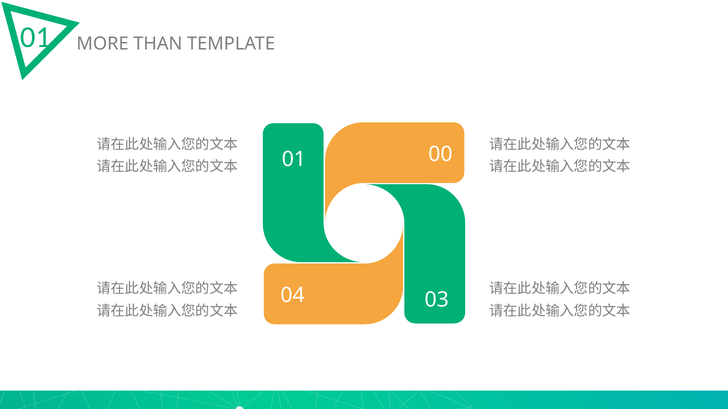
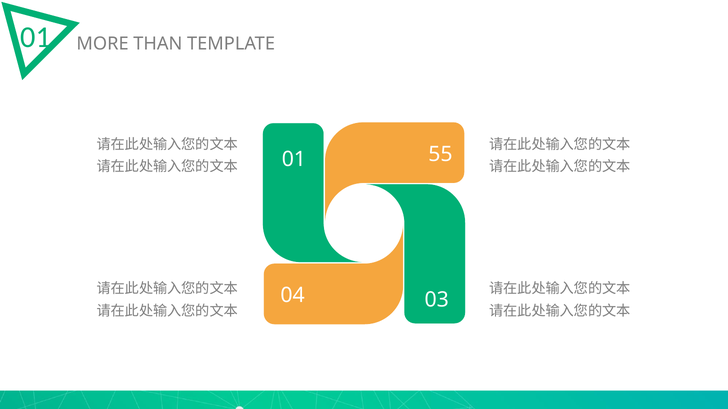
00: 00 -> 55 (441, 155)
